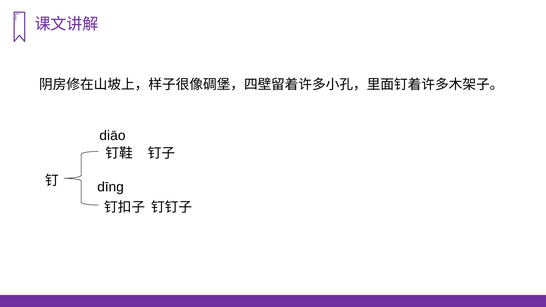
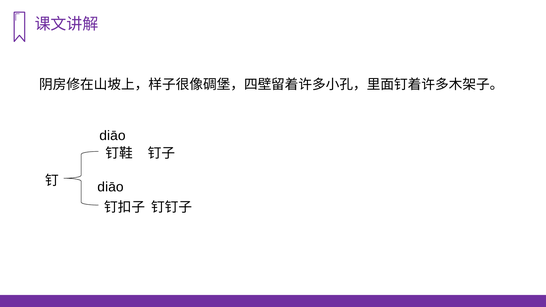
dīng: dīng -> diāo (110, 187)
